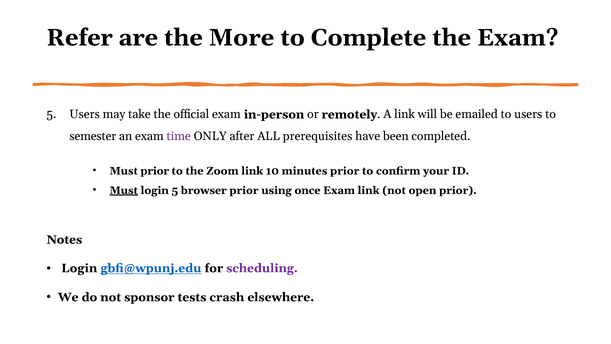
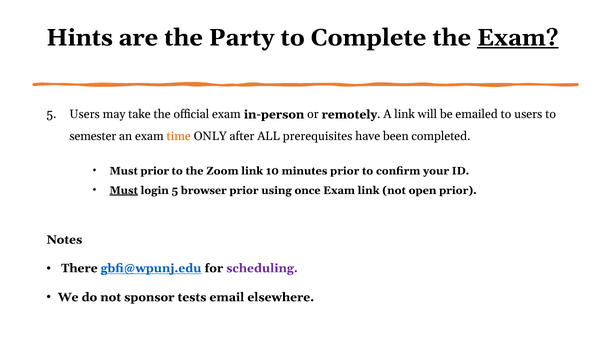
Refer: Refer -> Hints (80, 38)
More: More -> Party (242, 38)
Exam underline: none -> present (518, 38)
time colour: purple -> orange (179, 136)
Login: Login -> There (79, 268)
crash: crash -> email (227, 297)
